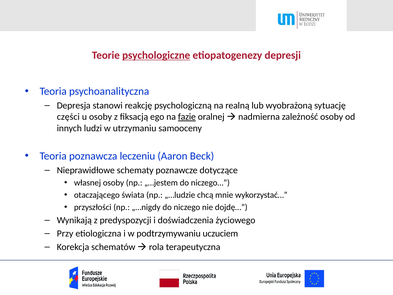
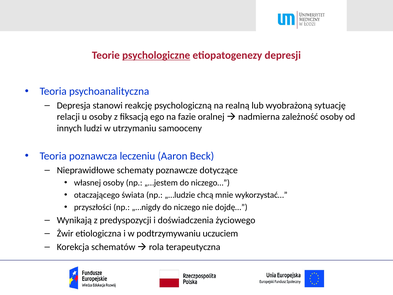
części: części -> relacji (68, 117)
fazie underline: present -> none (187, 117)
Przy: Przy -> Żwir (65, 233)
